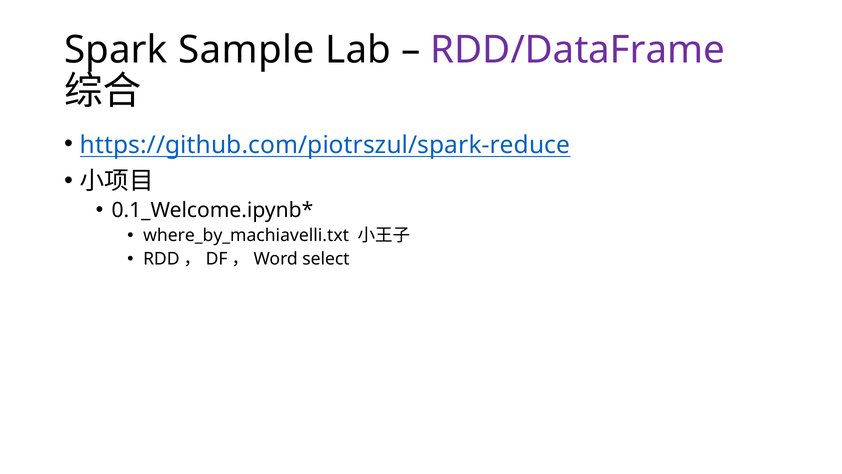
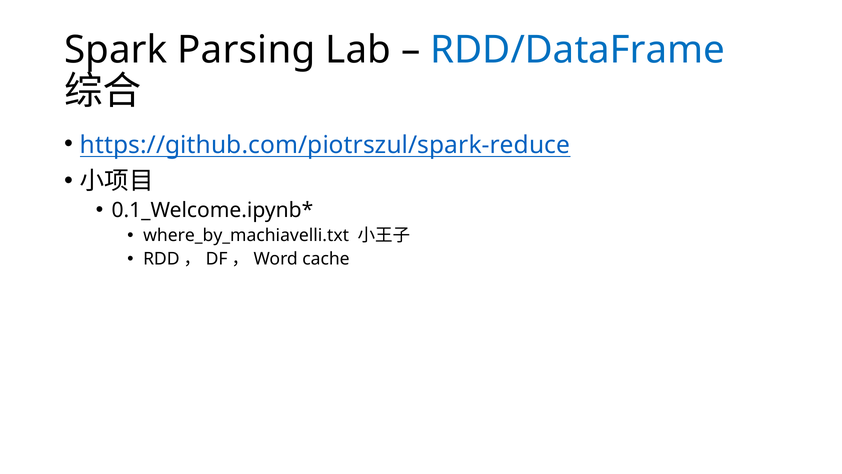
Sample: Sample -> Parsing (246, 50)
RDD/DataFrame colour: purple -> blue (578, 50)
select: select -> cache (326, 259)
